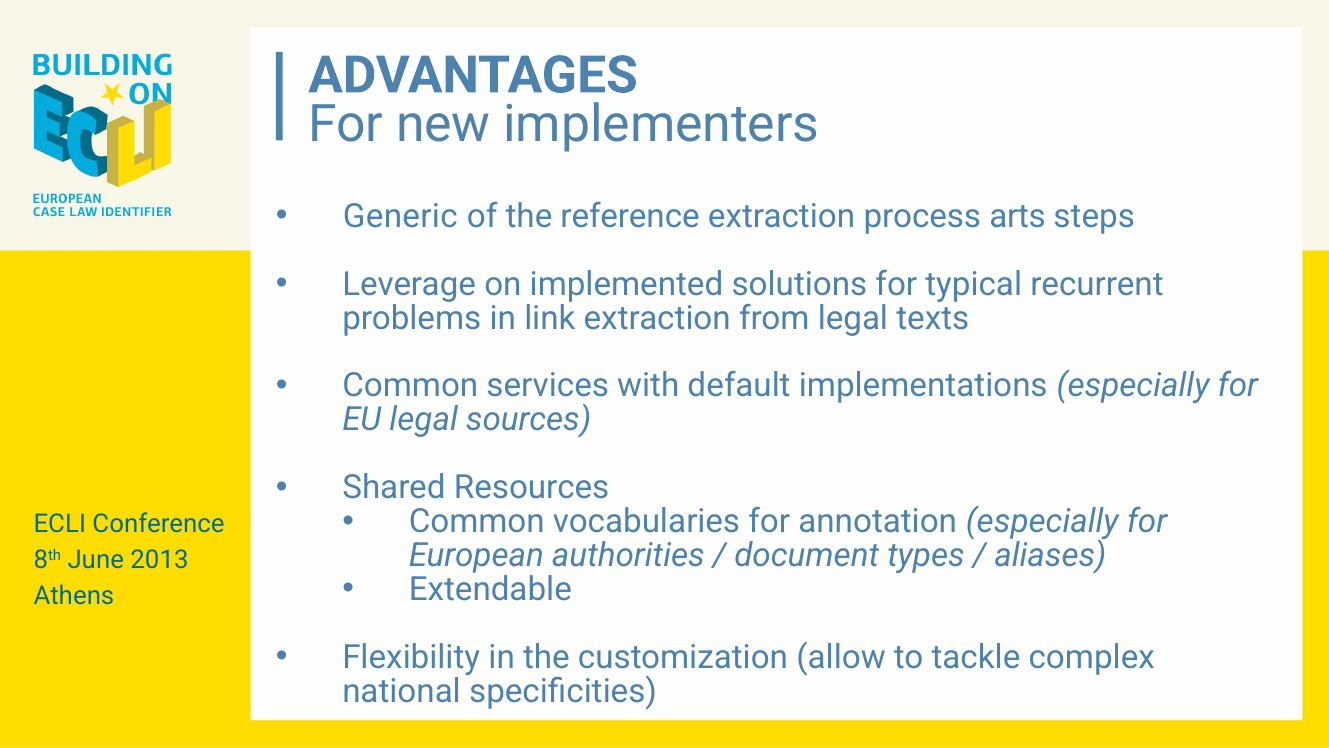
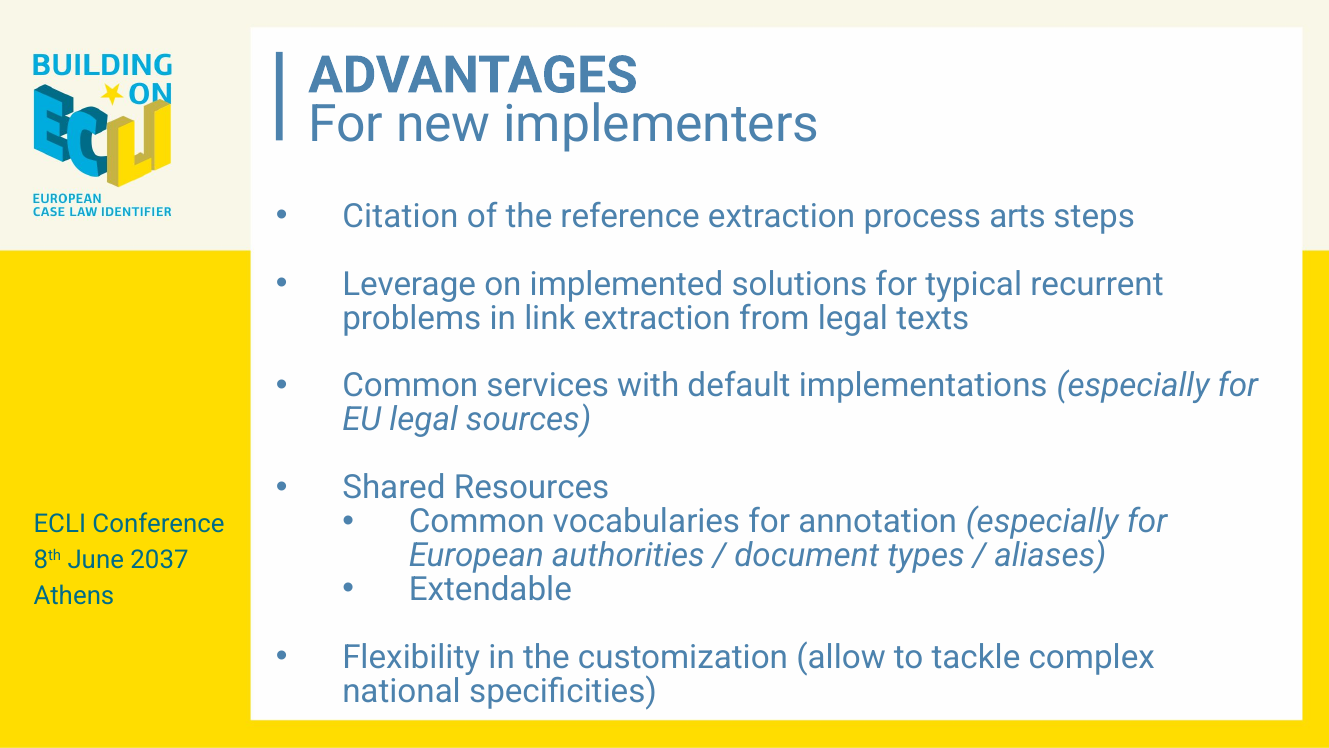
Generic: Generic -> Citation (400, 216)
2013: 2013 -> 2037 (160, 560)
